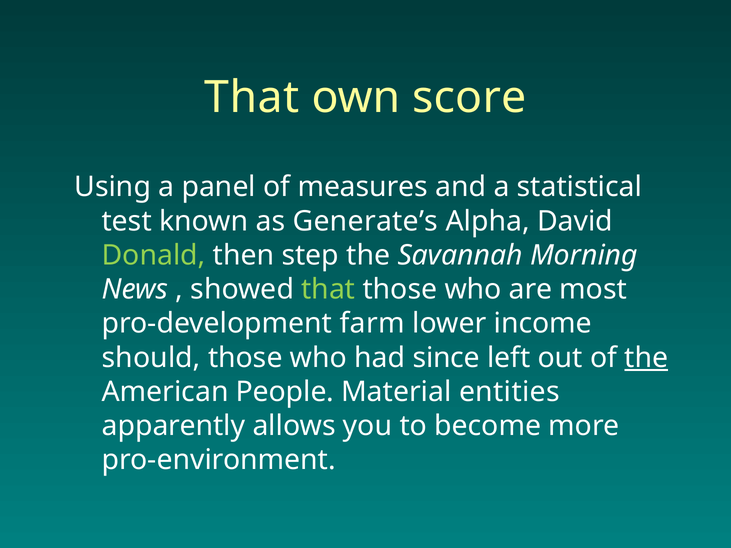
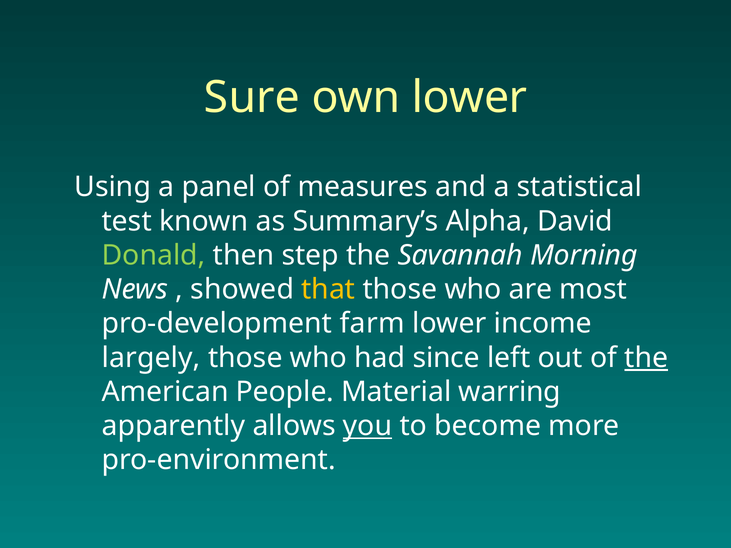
That: That -> Sure (252, 98)
own score: score -> lower (470, 98)
Generate’s: Generate’s -> Summary’s (366, 221)
that colour: light green -> yellow (328, 290)
should: should -> largely (151, 358)
entities: entities -> warring (510, 392)
you underline: none -> present (368, 426)
